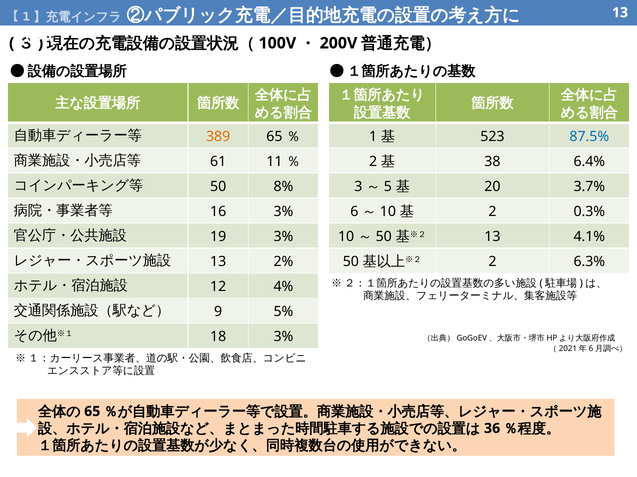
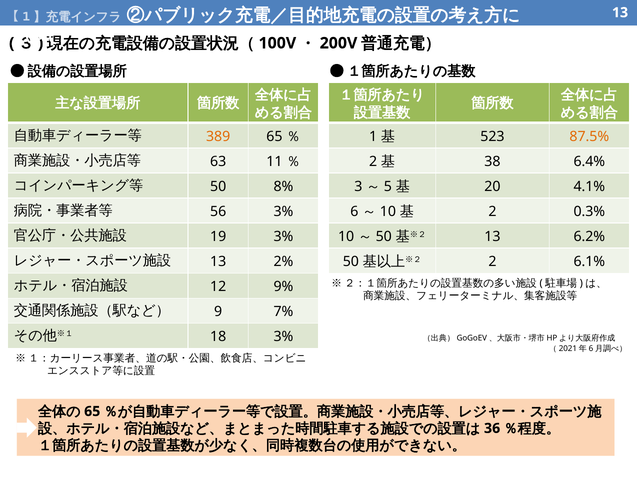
87.5% colour: blue -> orange (589, 137)
61: 61 -> 63 (218, 162)
3.7%: 3.7% -> 4.1% (589, 187)
16: 16 -> 56 (218, 212)
4.1%: 4.1% -> 6.2% (589, 237)
6.3%: 6.3% -> 6.1% (589, 262)
4%: 4% -> 9% (283, 287)
5%: 5% -> 7% (283, 312)
